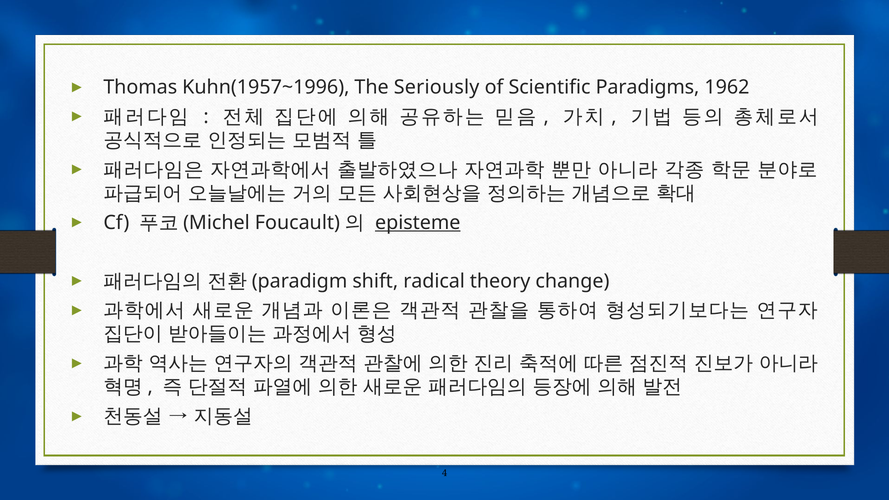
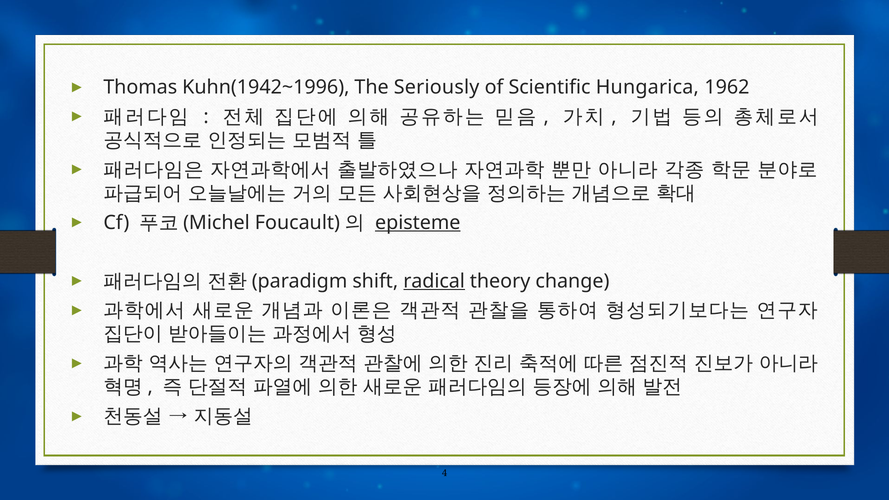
Kuhn(1957~1996: Kuhn(1957~1996 -> Kuhn(1942~1996 (266, 87)
Paradigms: Paradigms -> Hungarica (647, 87)
radical underline: none -> present (434, 281)
